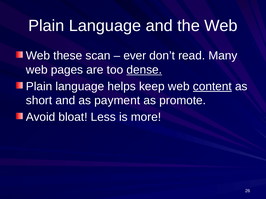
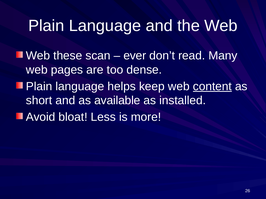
dense underline: present -> none (144, 70)
payment: payment -> available (117, 101)
promote: promote -> installed (183, 101)
